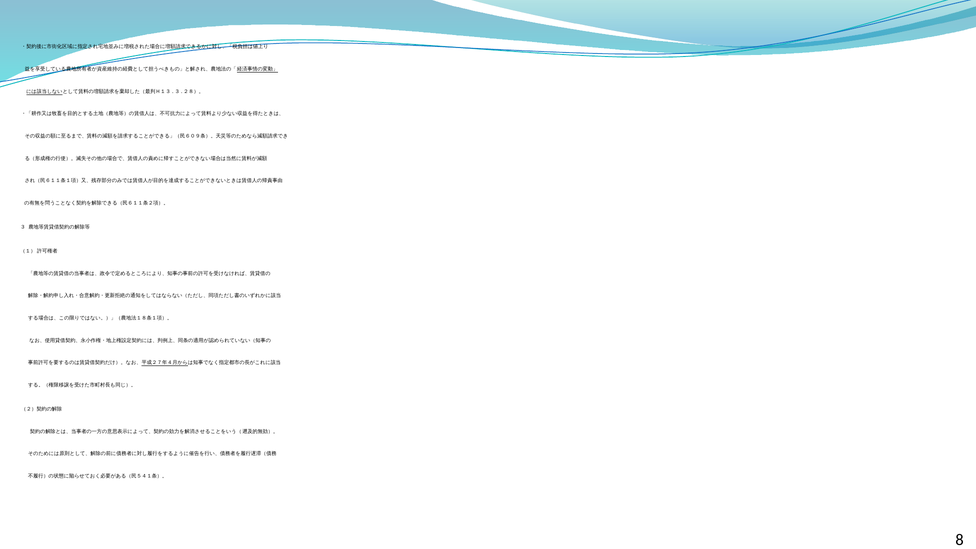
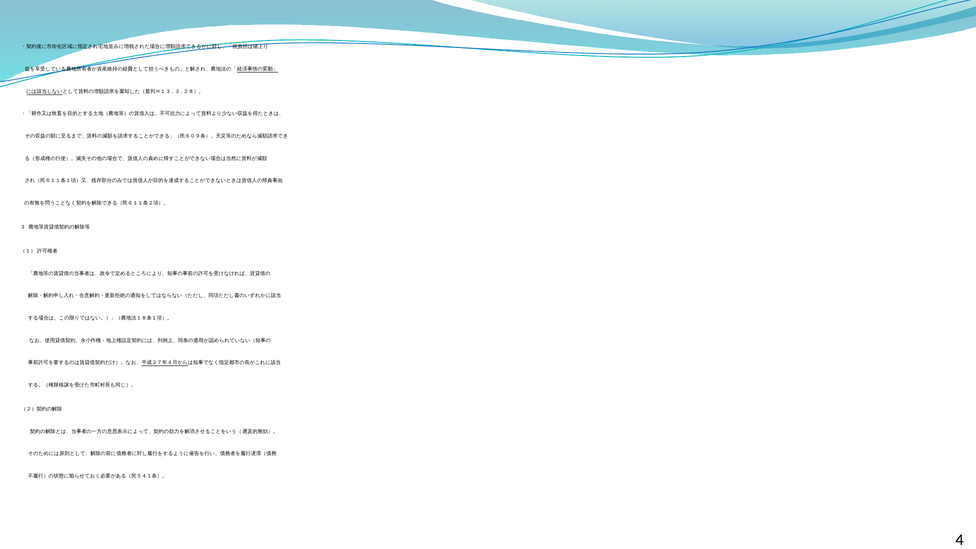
8: 8 -> 4 (960, 540)
